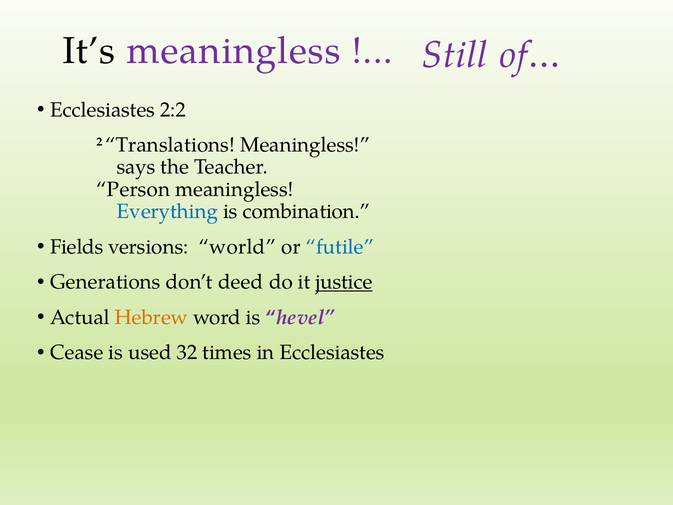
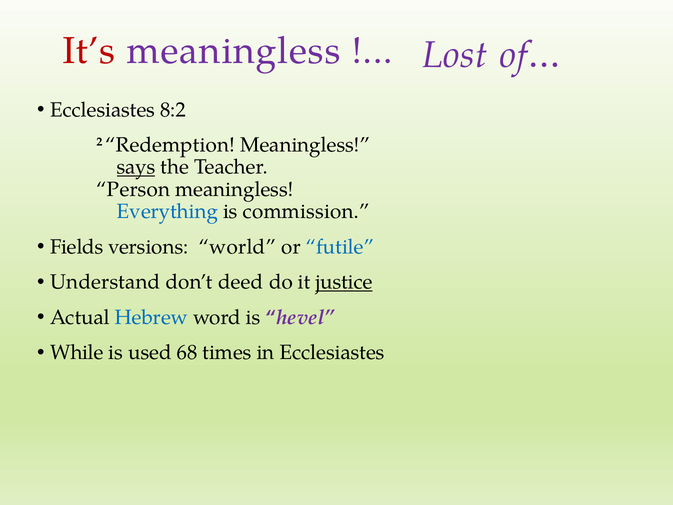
It’s colour: black -> red (89, 51)
Still: Still -> Lost (455, 55)
2:2: 2:2 -> 8:2 (173, 110)
Translations: Translations -> Redemption (170, 145)
says underline: none -> present (136, 167)
combination: combination -> commission (306, 211)
Generations: Generations -> Understand (105, 282)
Hebrew colour: orange -> blue (151, 317)
Cease: Cease -> While (77, 353)
32: 32 -> 68 (187, 353)
